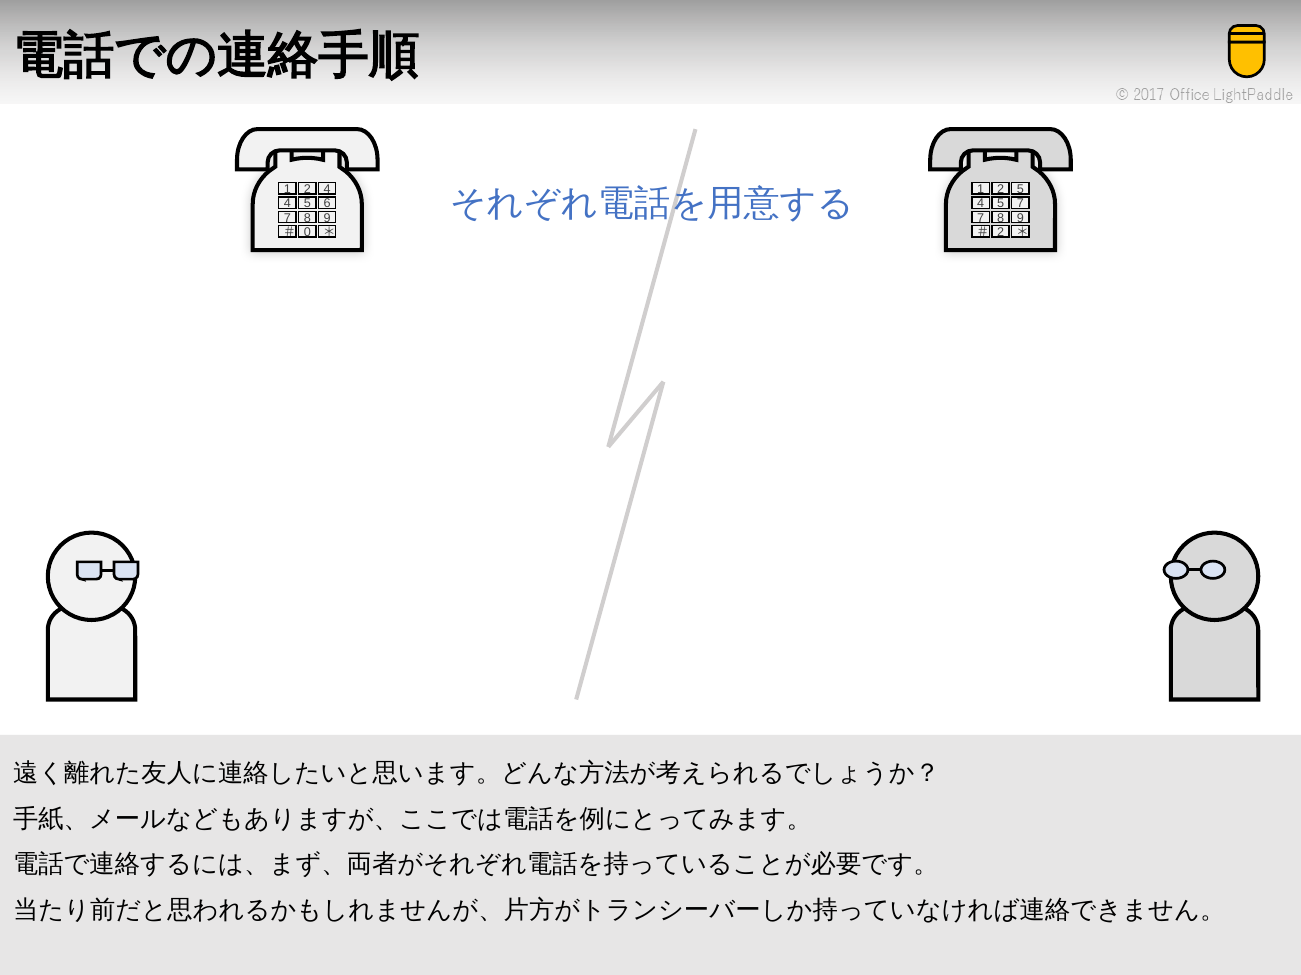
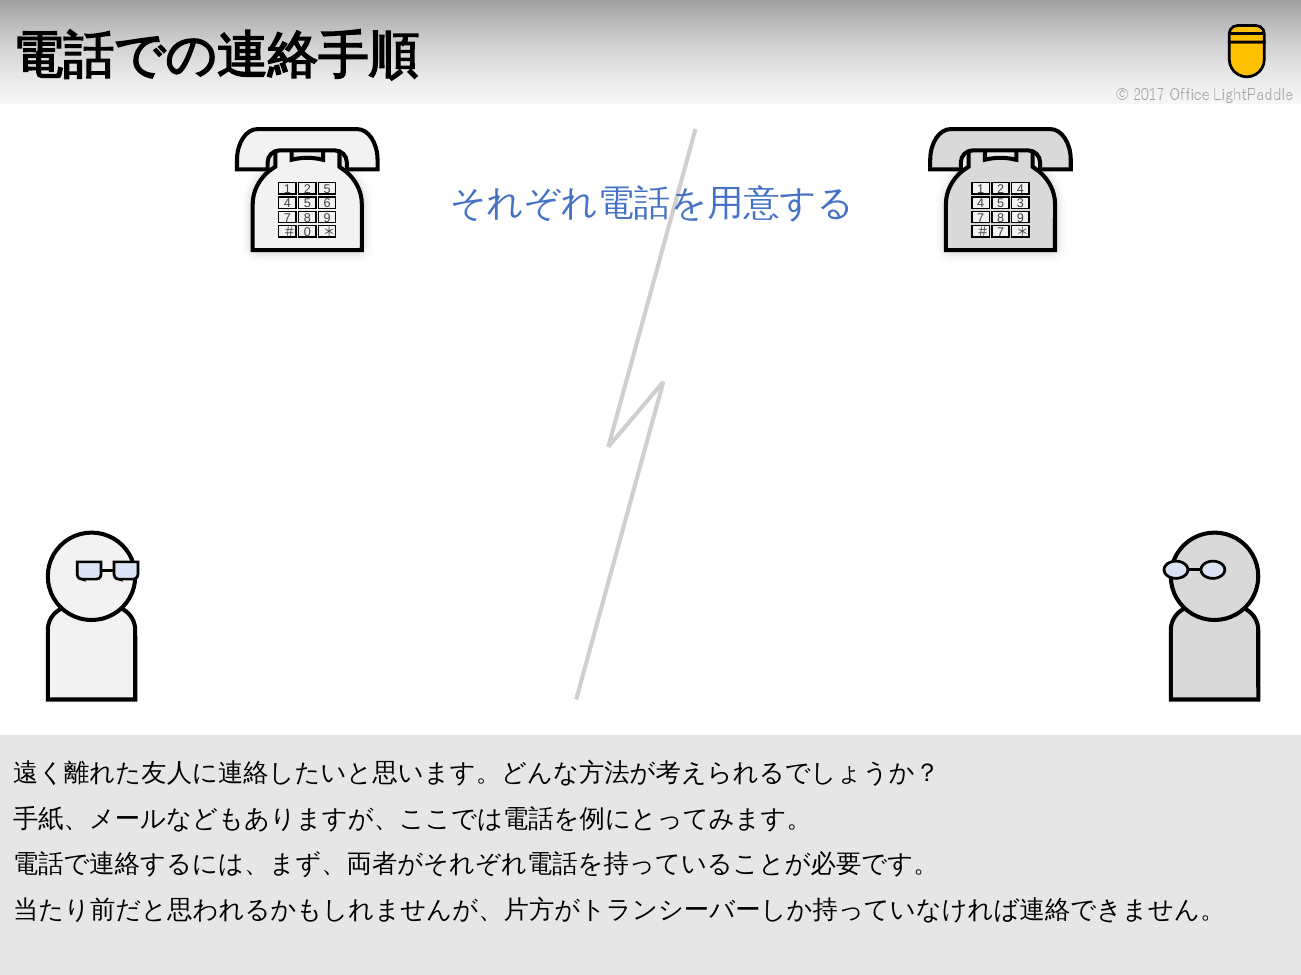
2 4: 4 -> 5 (327, 189)
2 5: 5 -> 4 (1020, 189)
5 7: 7 -> 3 (1020, 204)
2: 2 -> 7 (1001, 232)
